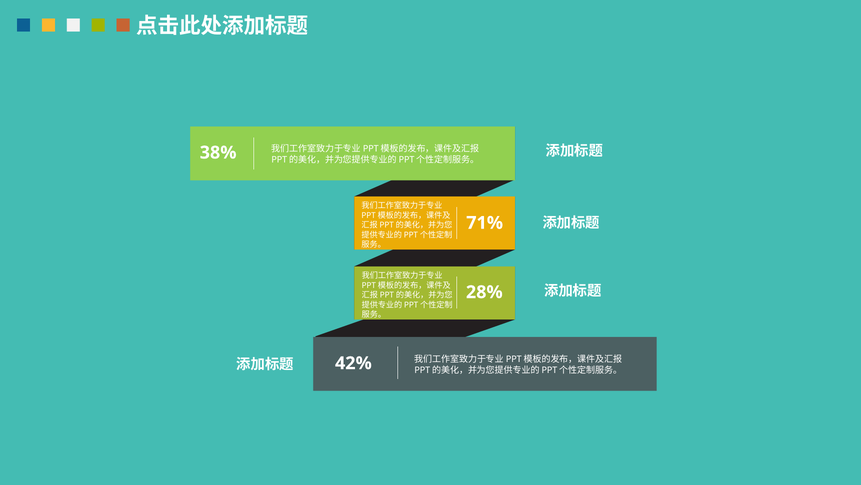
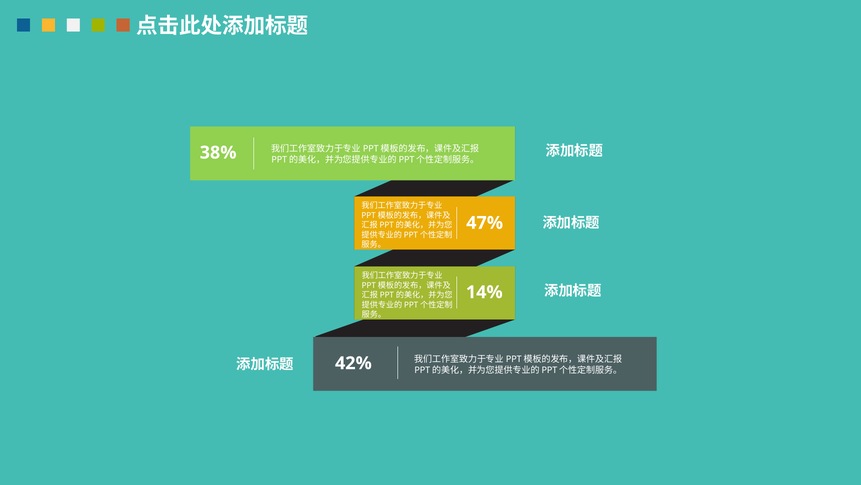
71%: 71% -> 47% (485, 223)
28%: 28% -> 14% (484, 292)
